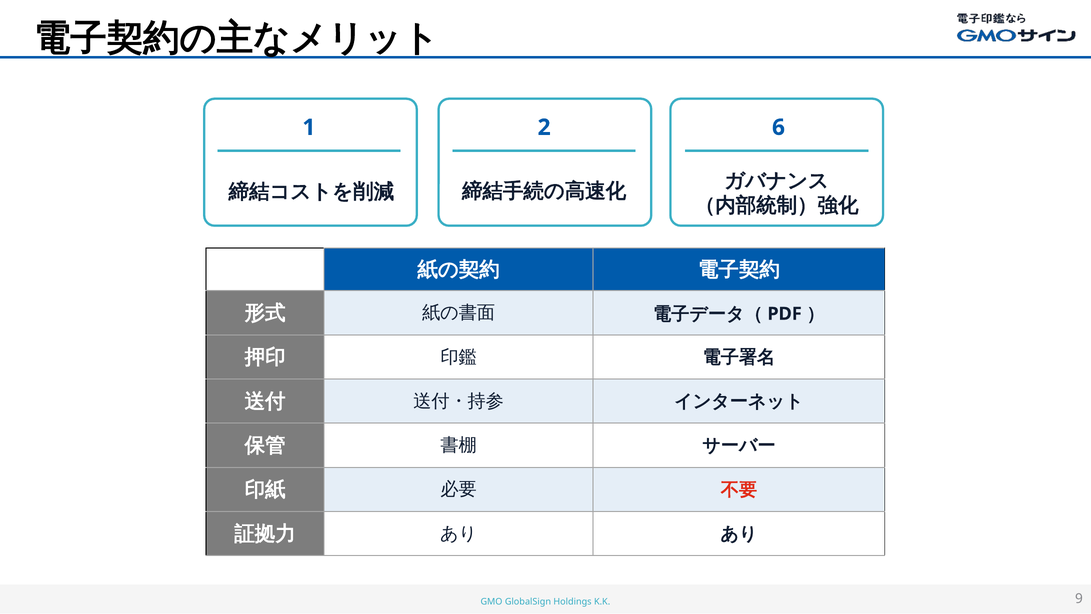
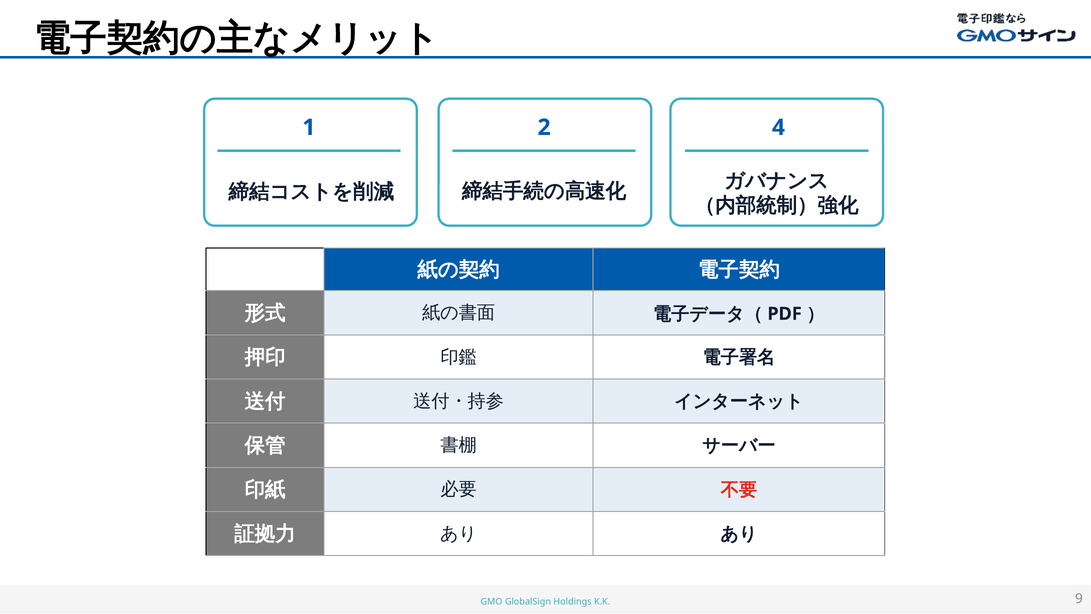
6: 6 -> 4 (778, 127)
